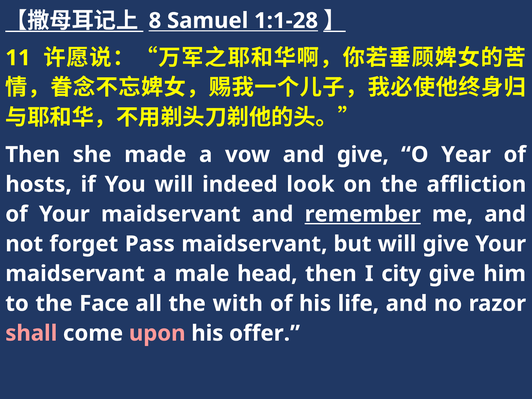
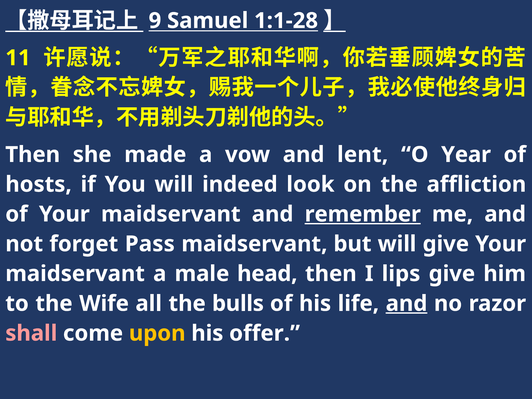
8: 8 -> 9 (155, 21)
and give: give -> lent (363, 155)
city: city -> lips (401, 274)
Face: Face -> Wife (104, 304)
with: with -> bulls (238, 304)
and underline: none -> present (407, 304)
upon colour: pink -> yellow (157, 333)
